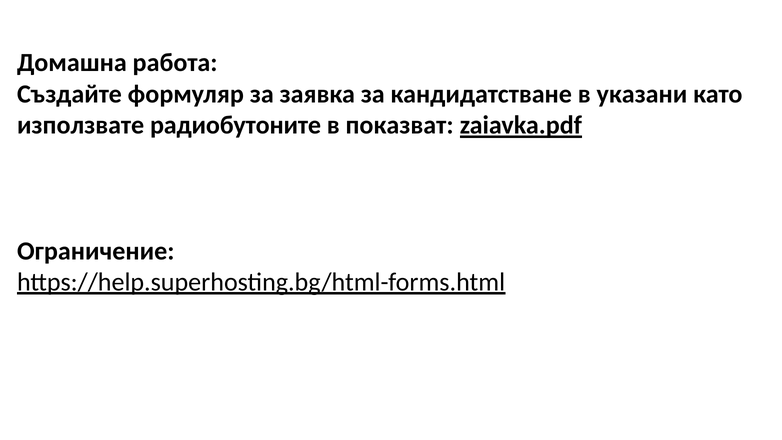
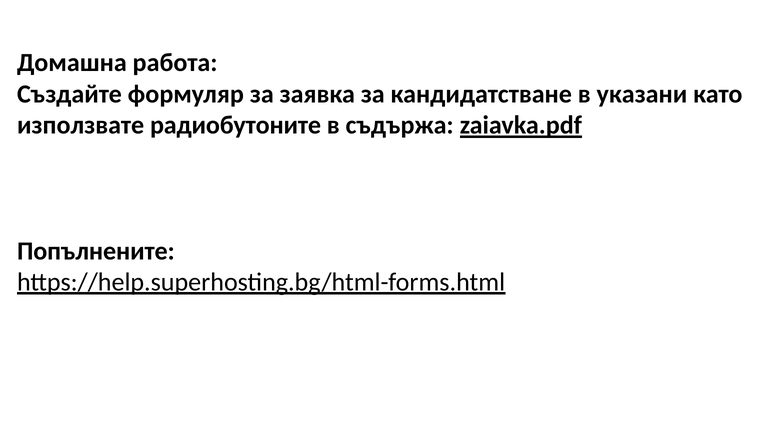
показват: показват -> съдържа (400, 125)
Ограничение: Ограничение -> Попълнените (96, 251)
